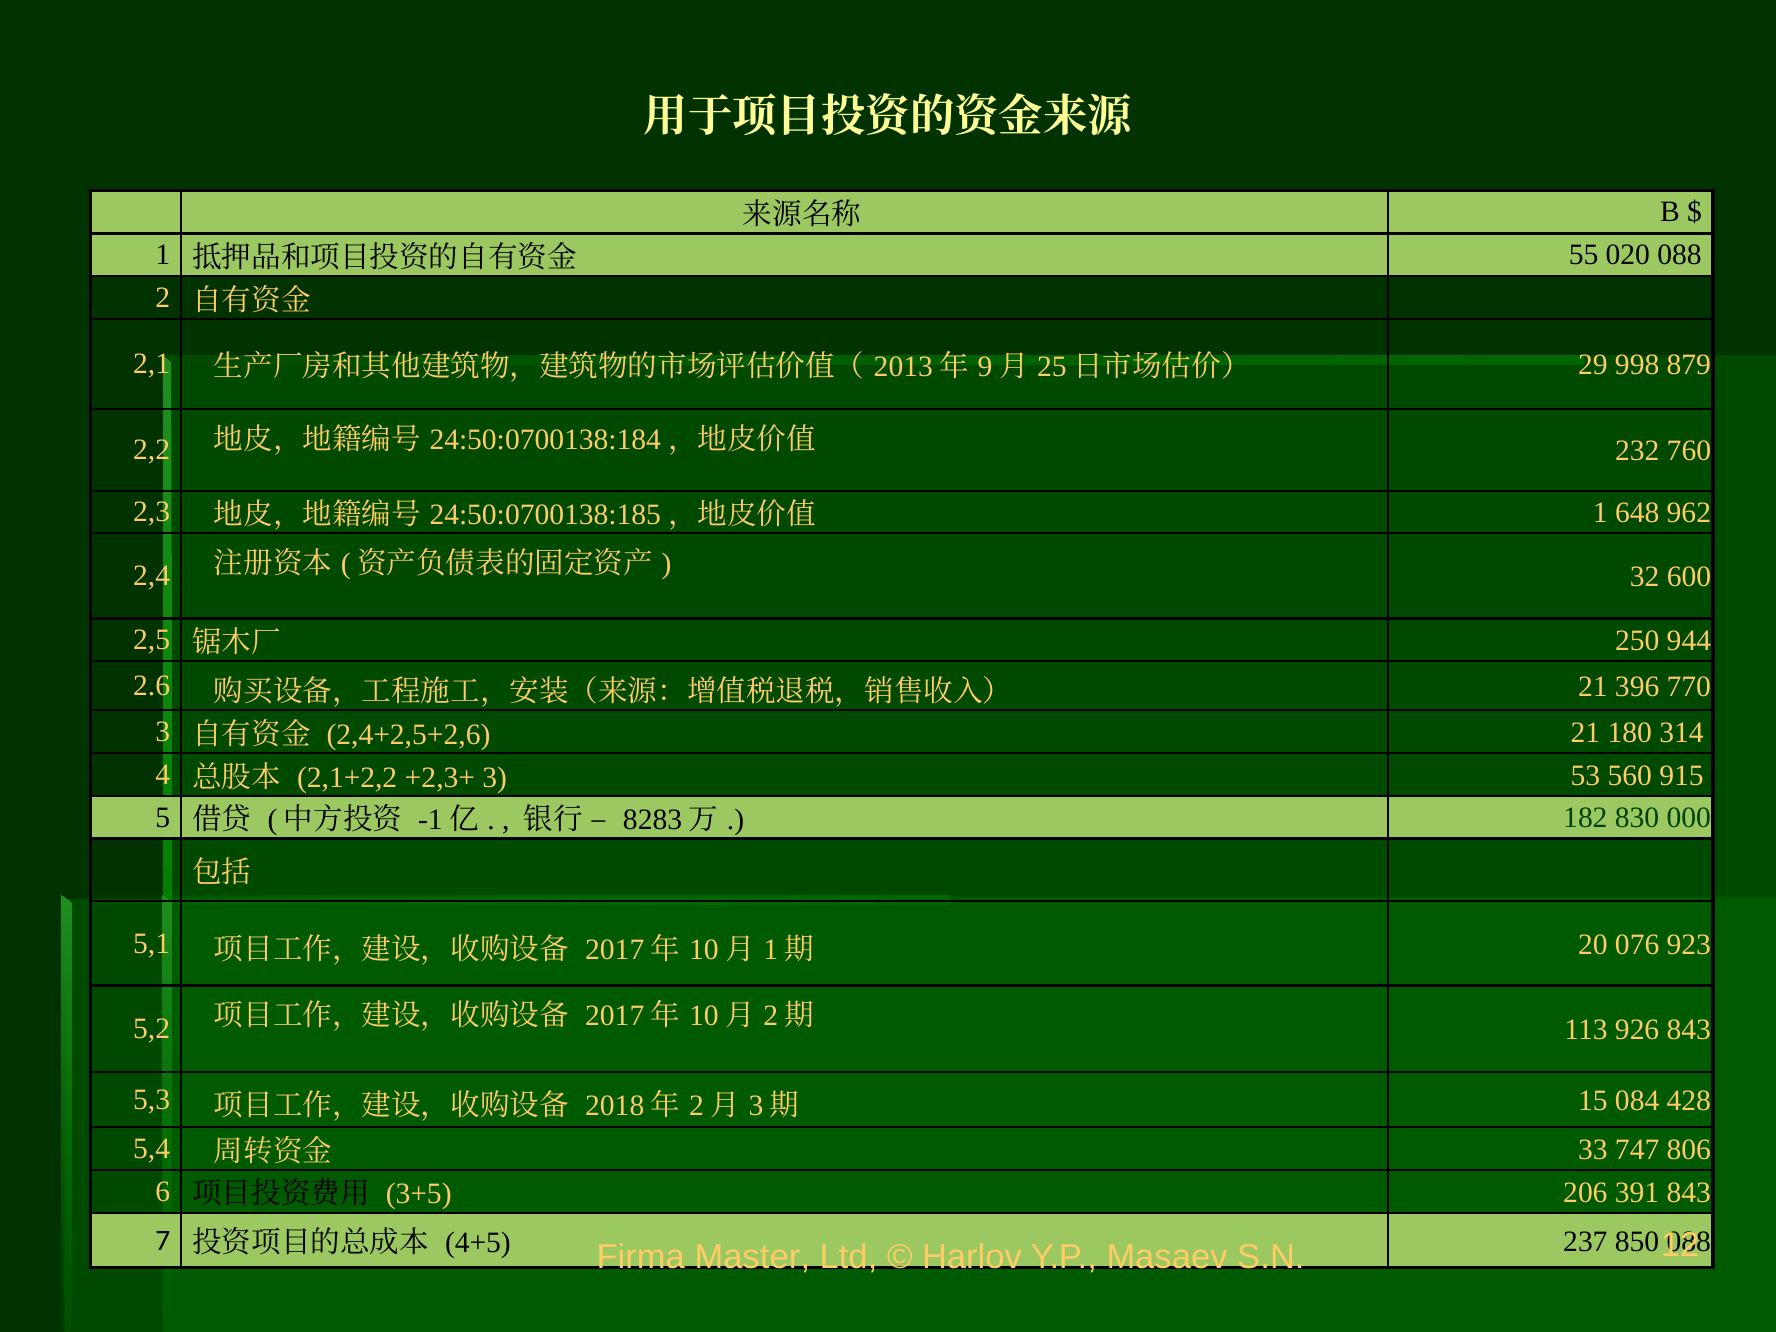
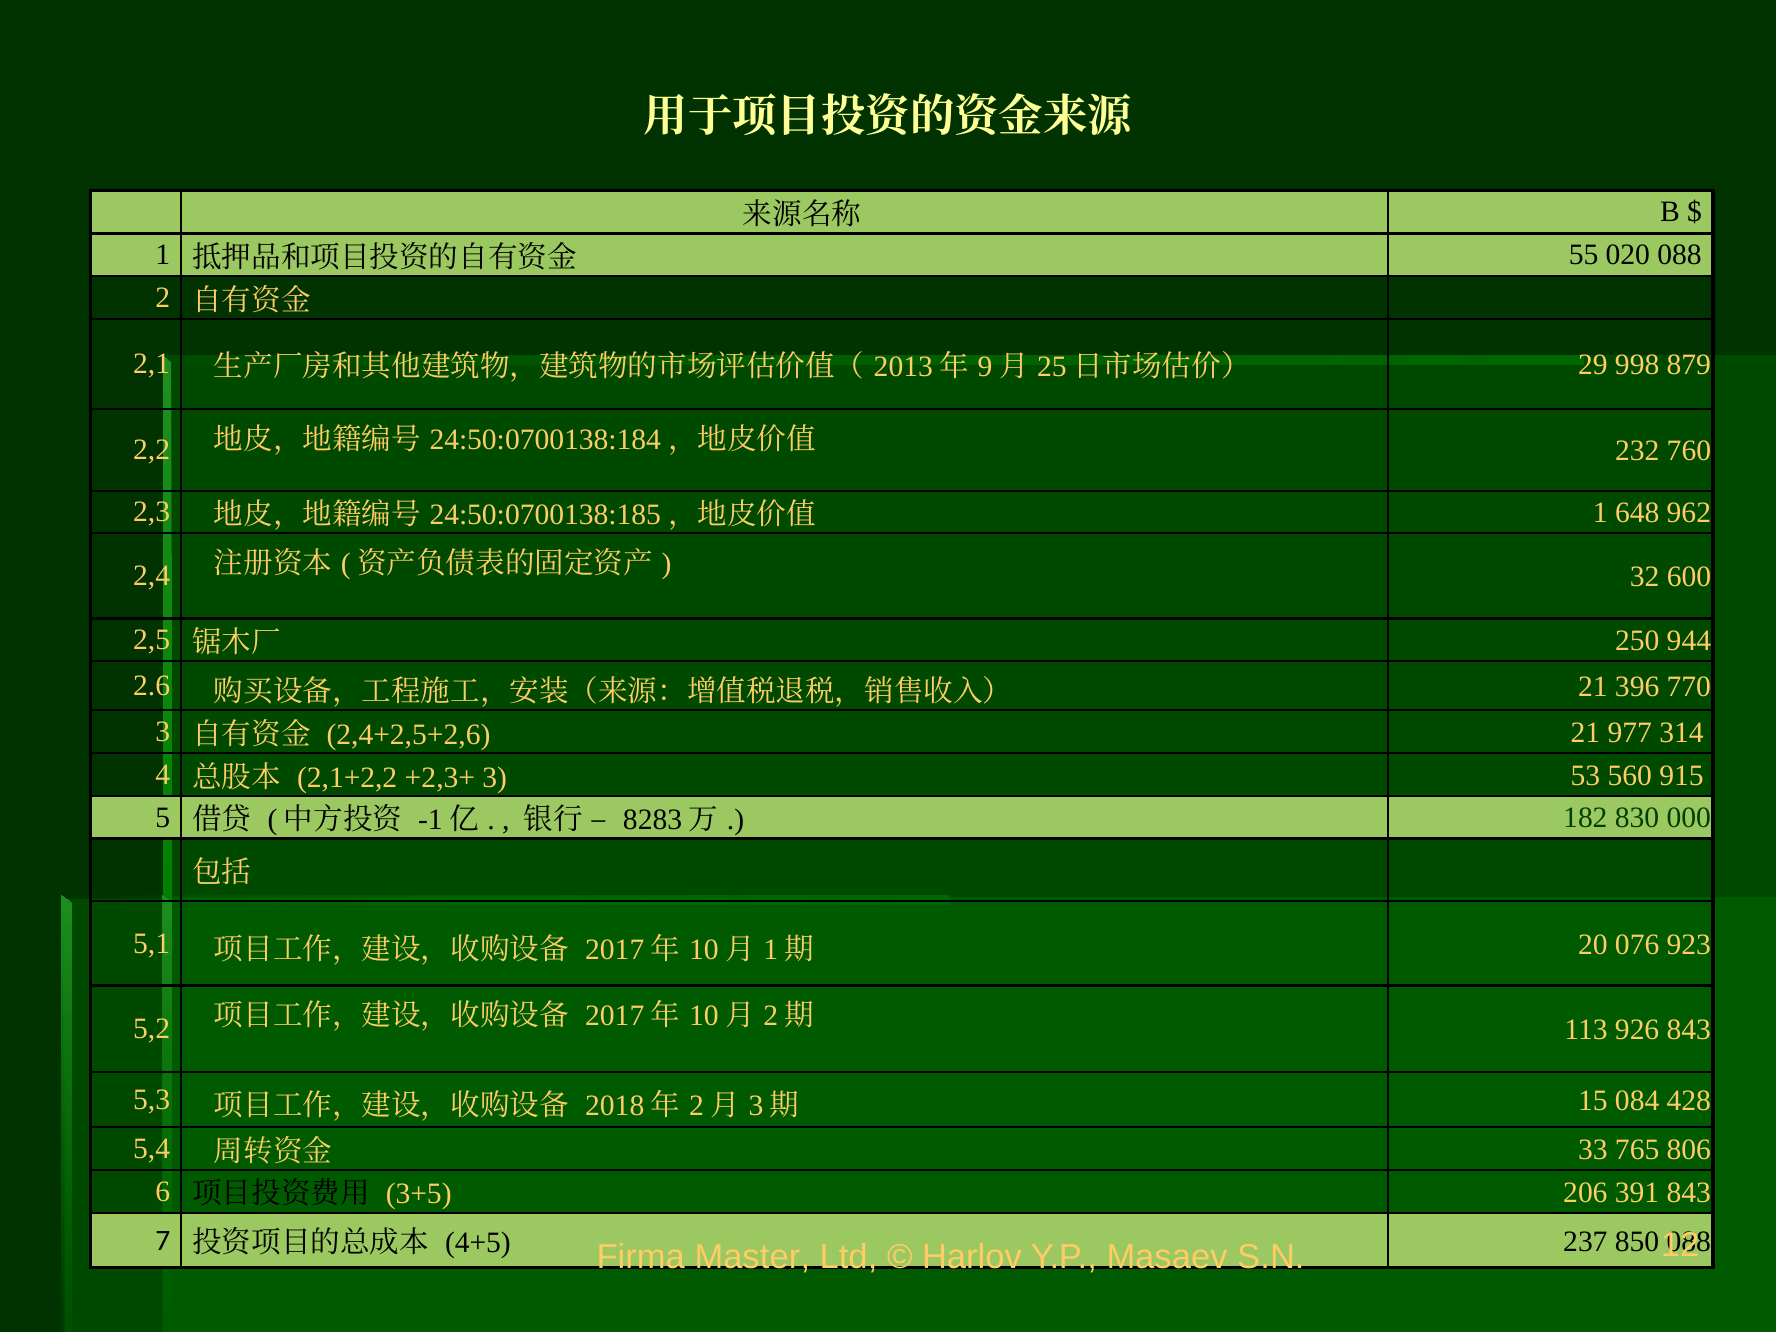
180: 180 -> 977 (1630, 733)
747: 747 -> 765 (1637, 1150)
